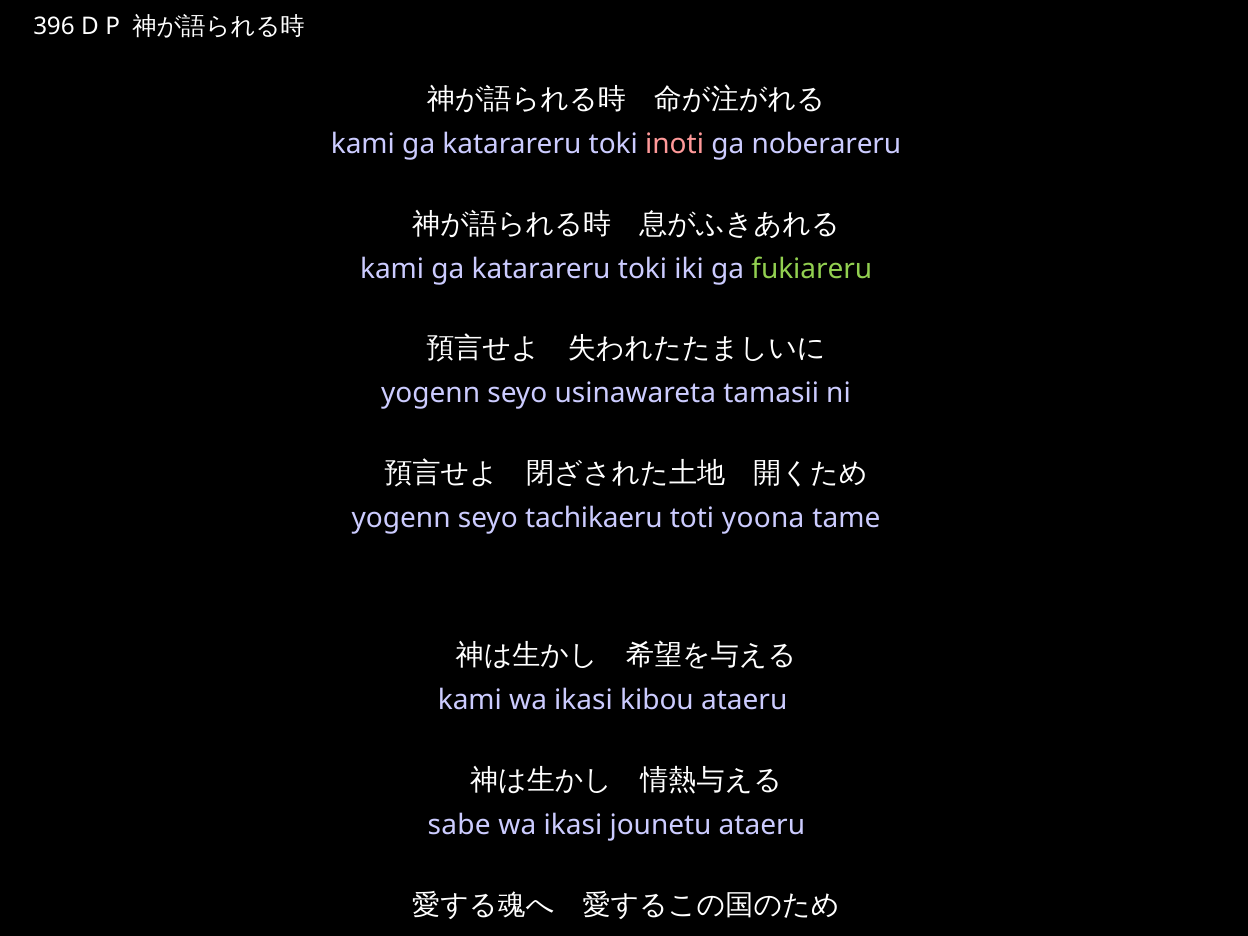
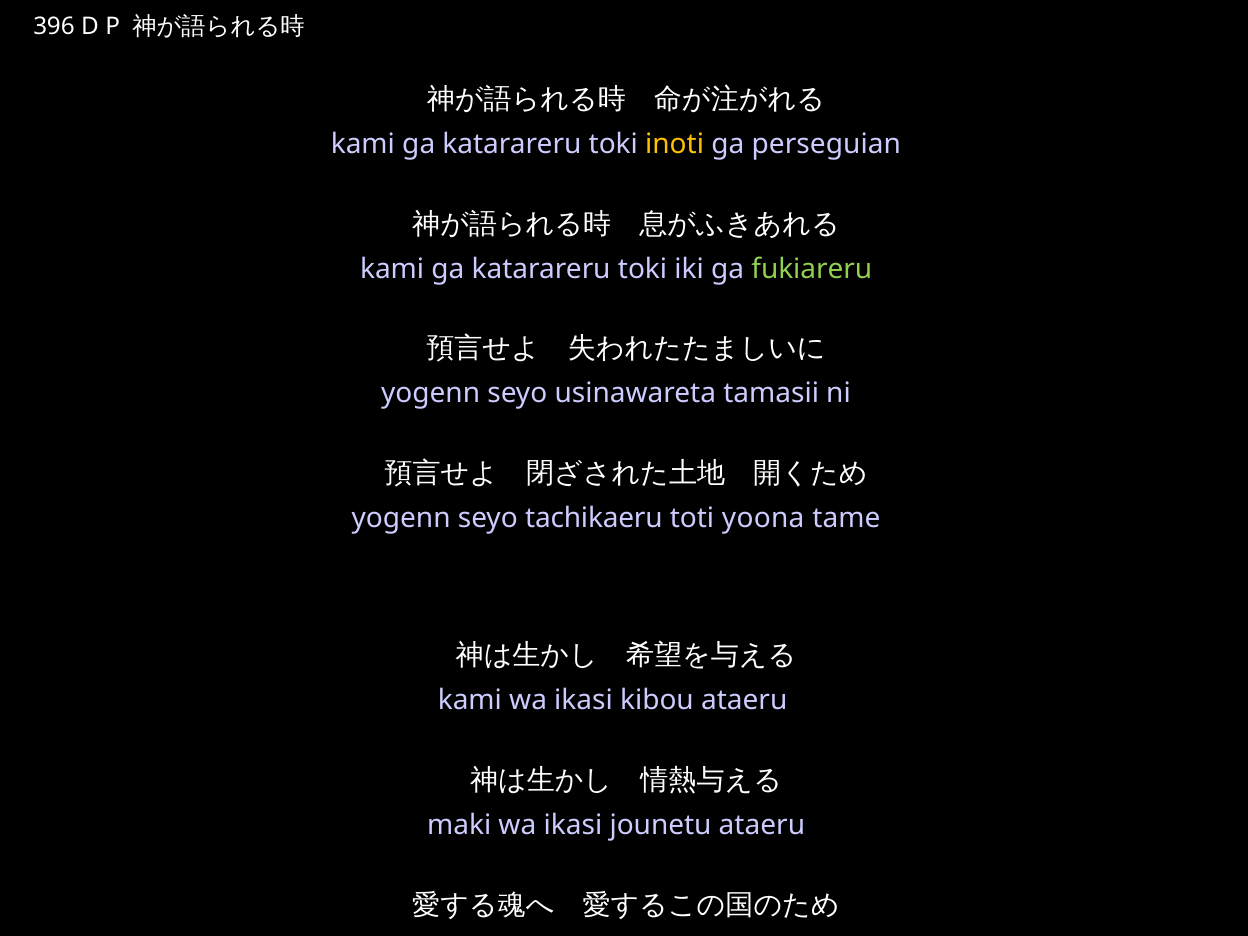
inoti colour: pink -> yellow (675, 144)
noberareru: noberareru -> perseguian (826, 144)
sabe: sabe -> maki (459, 825)
